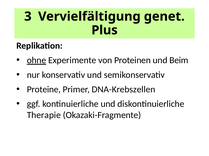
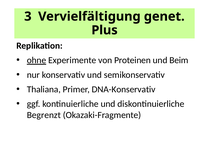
Proteine: Proteine -> Thaliana (44, 90)
DNA-Krebszellen: DNA-Krebszellen -> DNA-Konservativ (124, 90)
Therapie: Therapie -> Begrenzt (44, 116)
